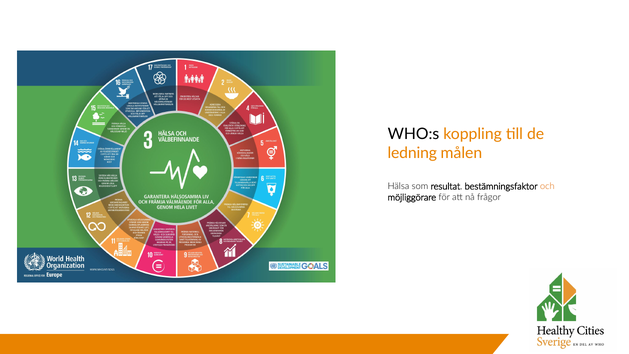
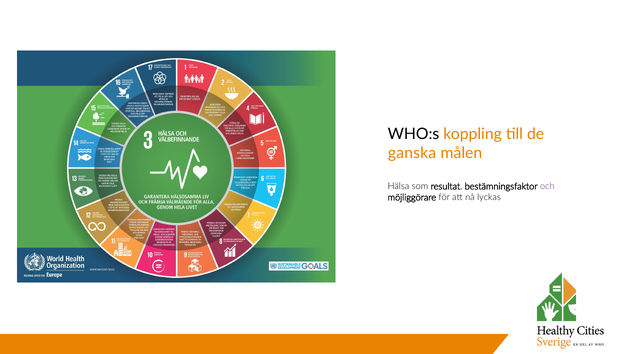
ledning: ledning -> ganska (412, 153)
och colour: orange -> purple (547, 186)
frågor: frågor -> lyckas (489, 197)
